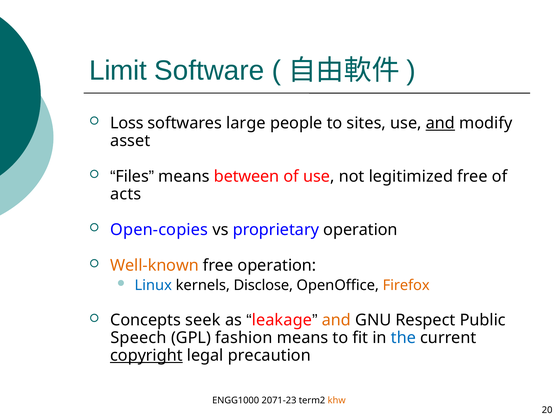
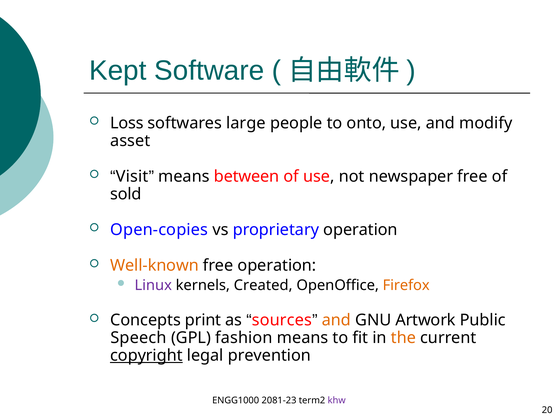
Limit: Limit -> Kept (118, 71)
sites: sites -> onto (366, 123)
and underline: present -> none (440, 123)
Files: Files -> Visit (132, 176)
legitimized: legitimized -> newspaper (411, 176)
acts: acts -> sold (126, 194)
Linux colour: blue -> purple (153, 285)
Disclose: Disclose -> Created (263, 285)
seek: seek -> print (203, 320)
leakage: leakage -> sources (282, 320)
Respect: Respect -> Artwork (426, 320)
the colour: blue -> orange (403, 337)
precaution: precaution -> prevention (269, 355)
2071-23: 2071-23 -> 2081-23 (279, 400)
khw colour: orange -> purple (337, 400)
